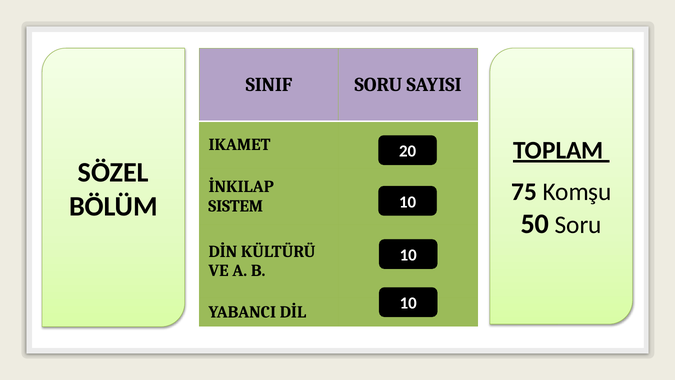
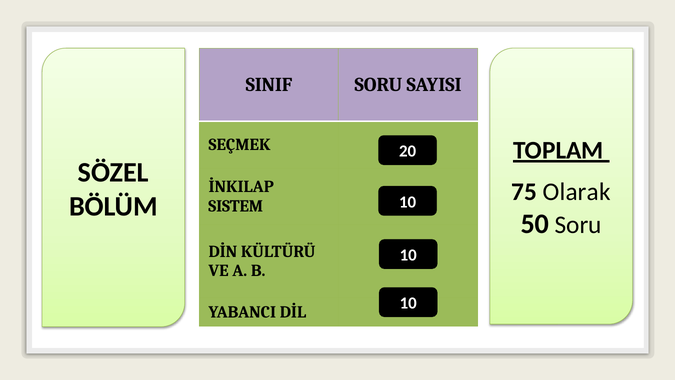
IKAMET: IKAMET -> SEÇMEK (240, 144)
Komşu: Komşu -> Olarak (577, 192)
